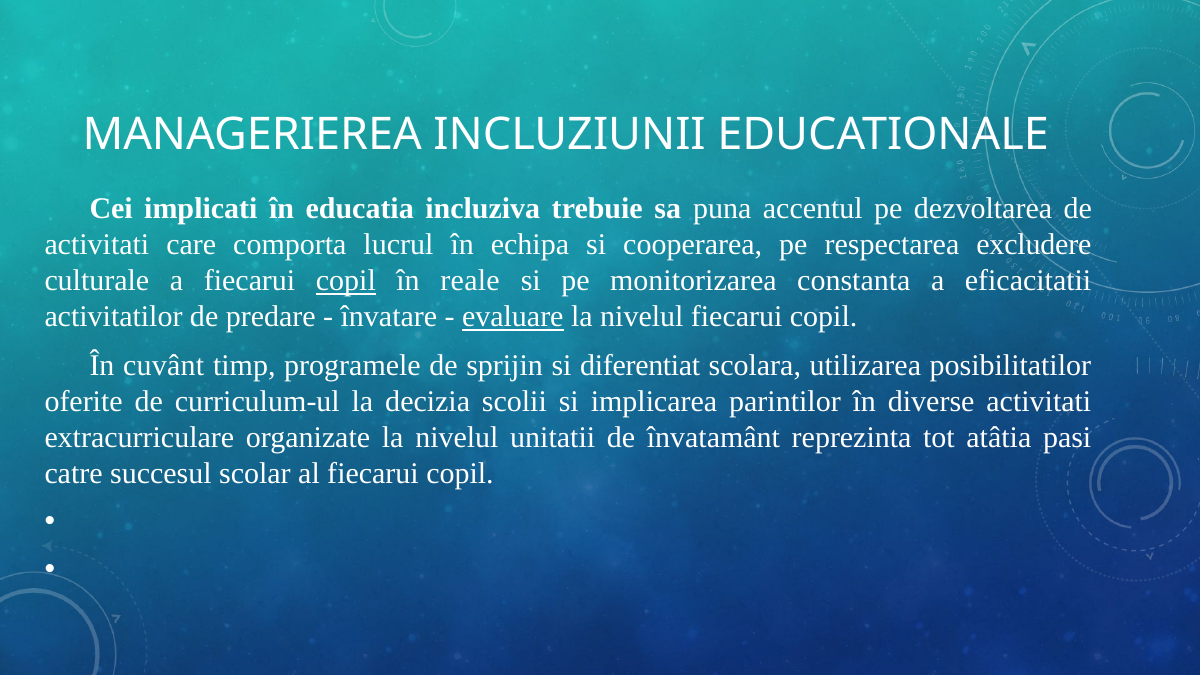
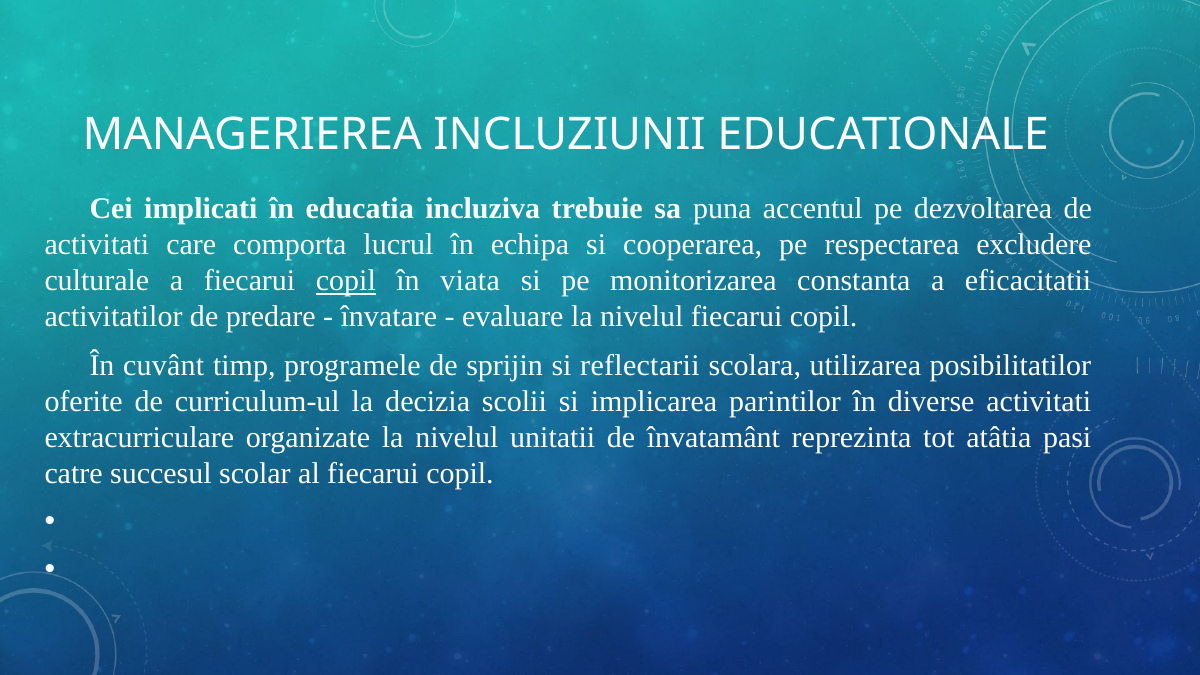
reale: reale -> viata (470, 281)
evaluare underline: present -> none (513, 317)
diferentiat: diferentiat -> reflectarii (640, 366)
